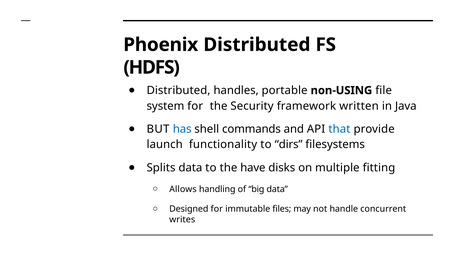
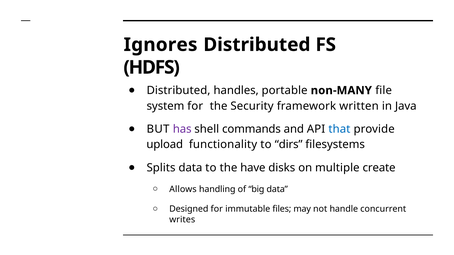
Phoenix: Phoenix -> Ignores (161, 45)
non-USING: non-USING -> non-MANY (341, 91)
has colour: blue -> purple (182, 129)
launch: launch -> upload (165, 145)
fitting: fitting -> create (379, 168)
